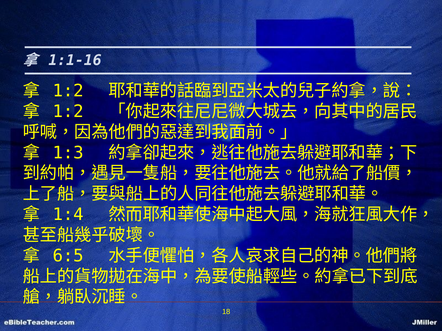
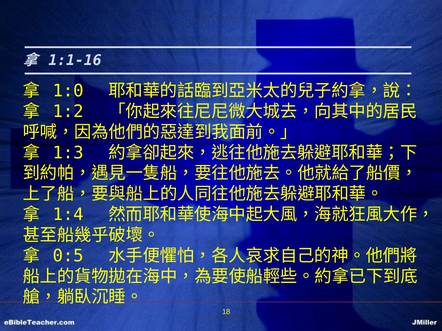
1:2: 1:2 -> 1:0 (68, 91)
6:5: 6:5 -> 0:5 (68, 256)
